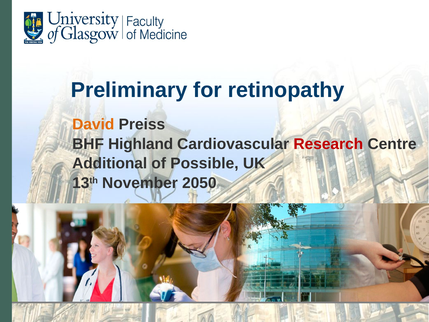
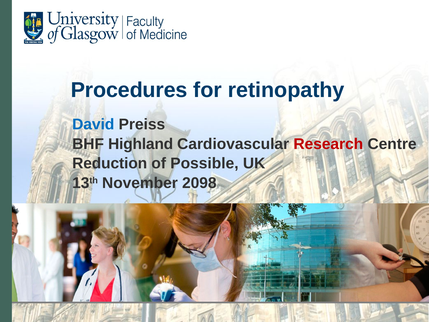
Preliminary: Preliminary -> Procedures (129, 90)
David colour: orange -> blue (93, 124)
Additional: Additional -> Reduction (110, 163)
2050: 2050 -> 2098 (199, 183)
